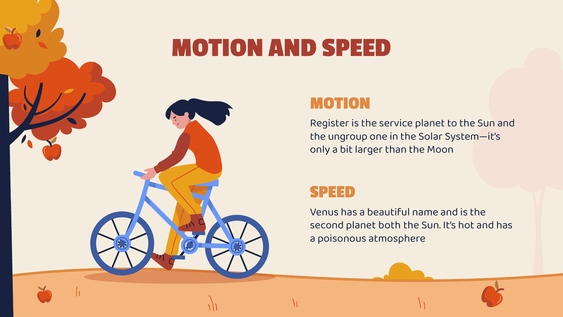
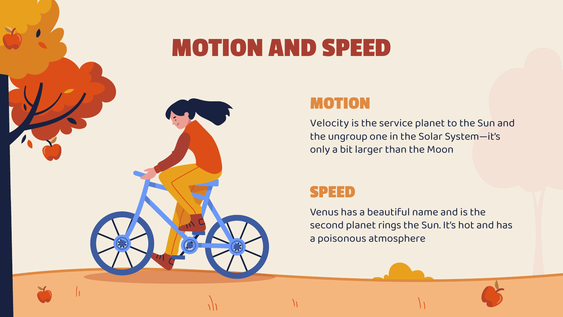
Register: Register -> Velocity (330, 123)
both: both -> rings (390, 225)
